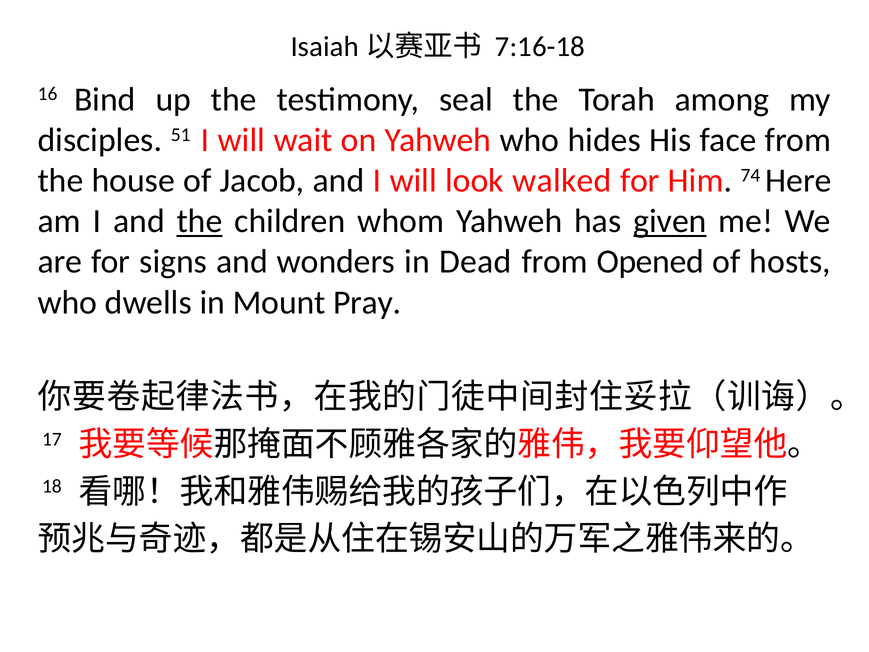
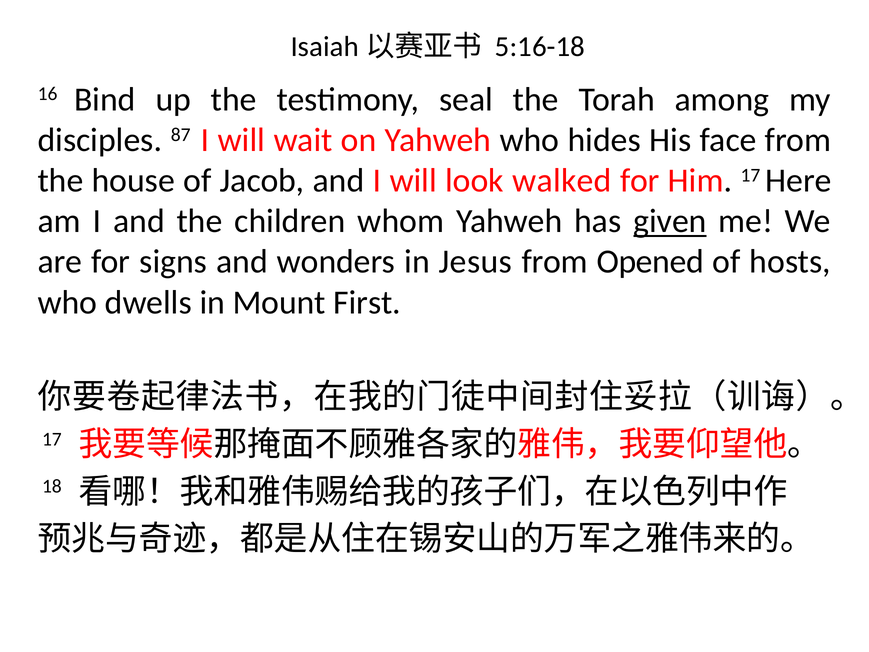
7:16-18: 7:16-18 -> 5:16-18 (540, 47)
51: 51 -> 87 (181, 135)
Him 74: 74 -> 17 (750, 175)
the underline: present -> none (200, 221)
Dead: Dead -> Jesus (475, 262)
Pray: Pray -> First (367, 302)
